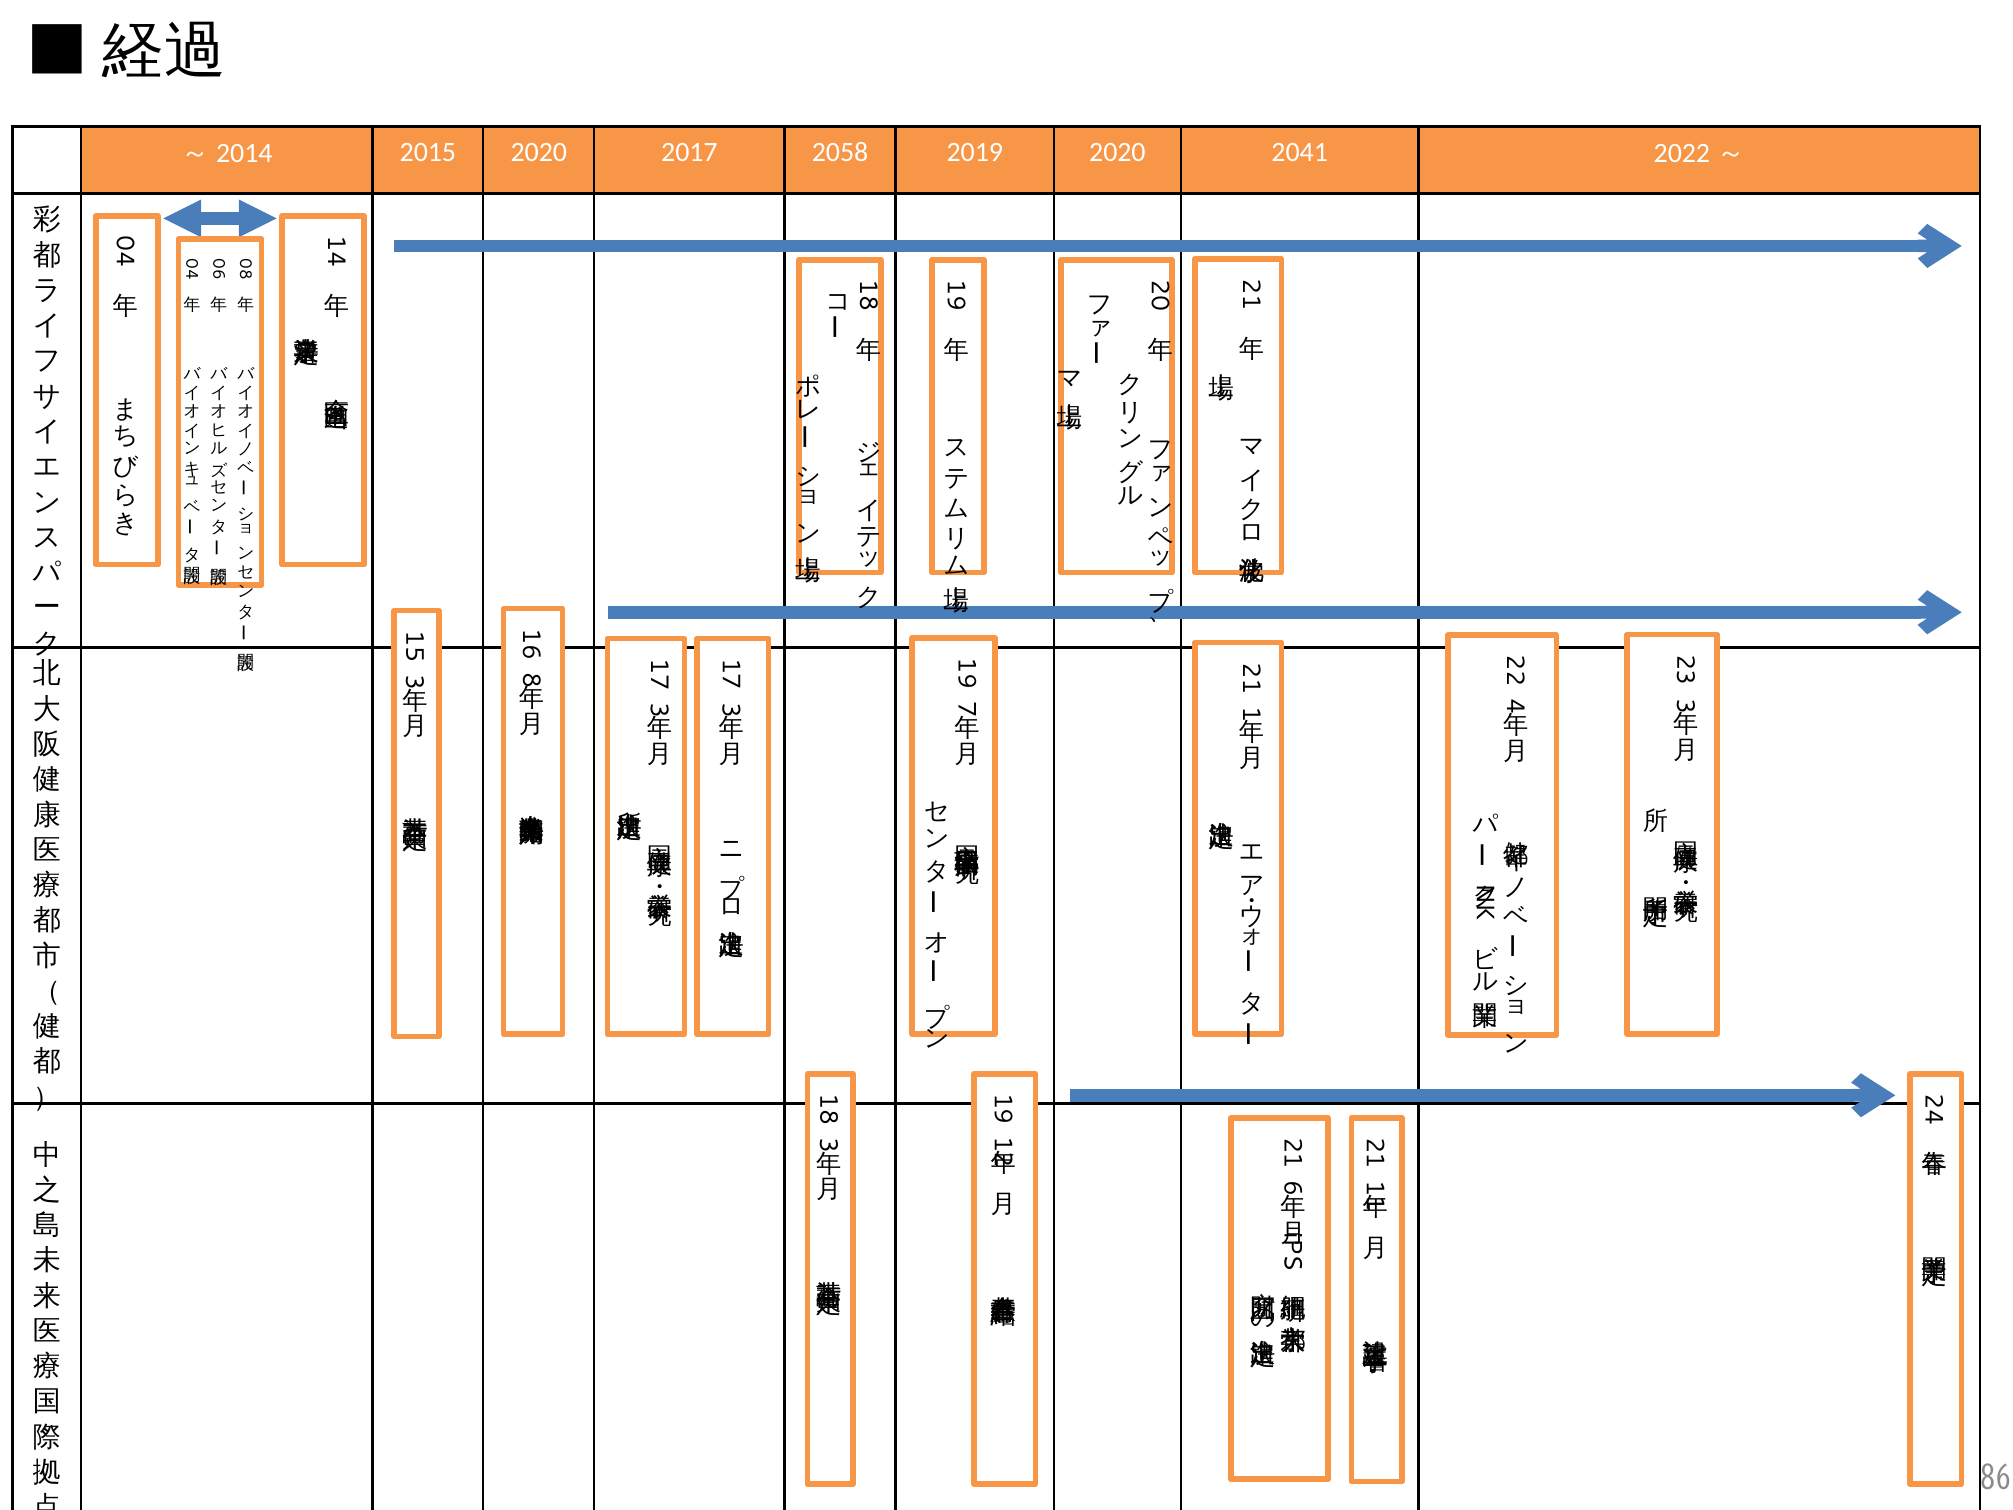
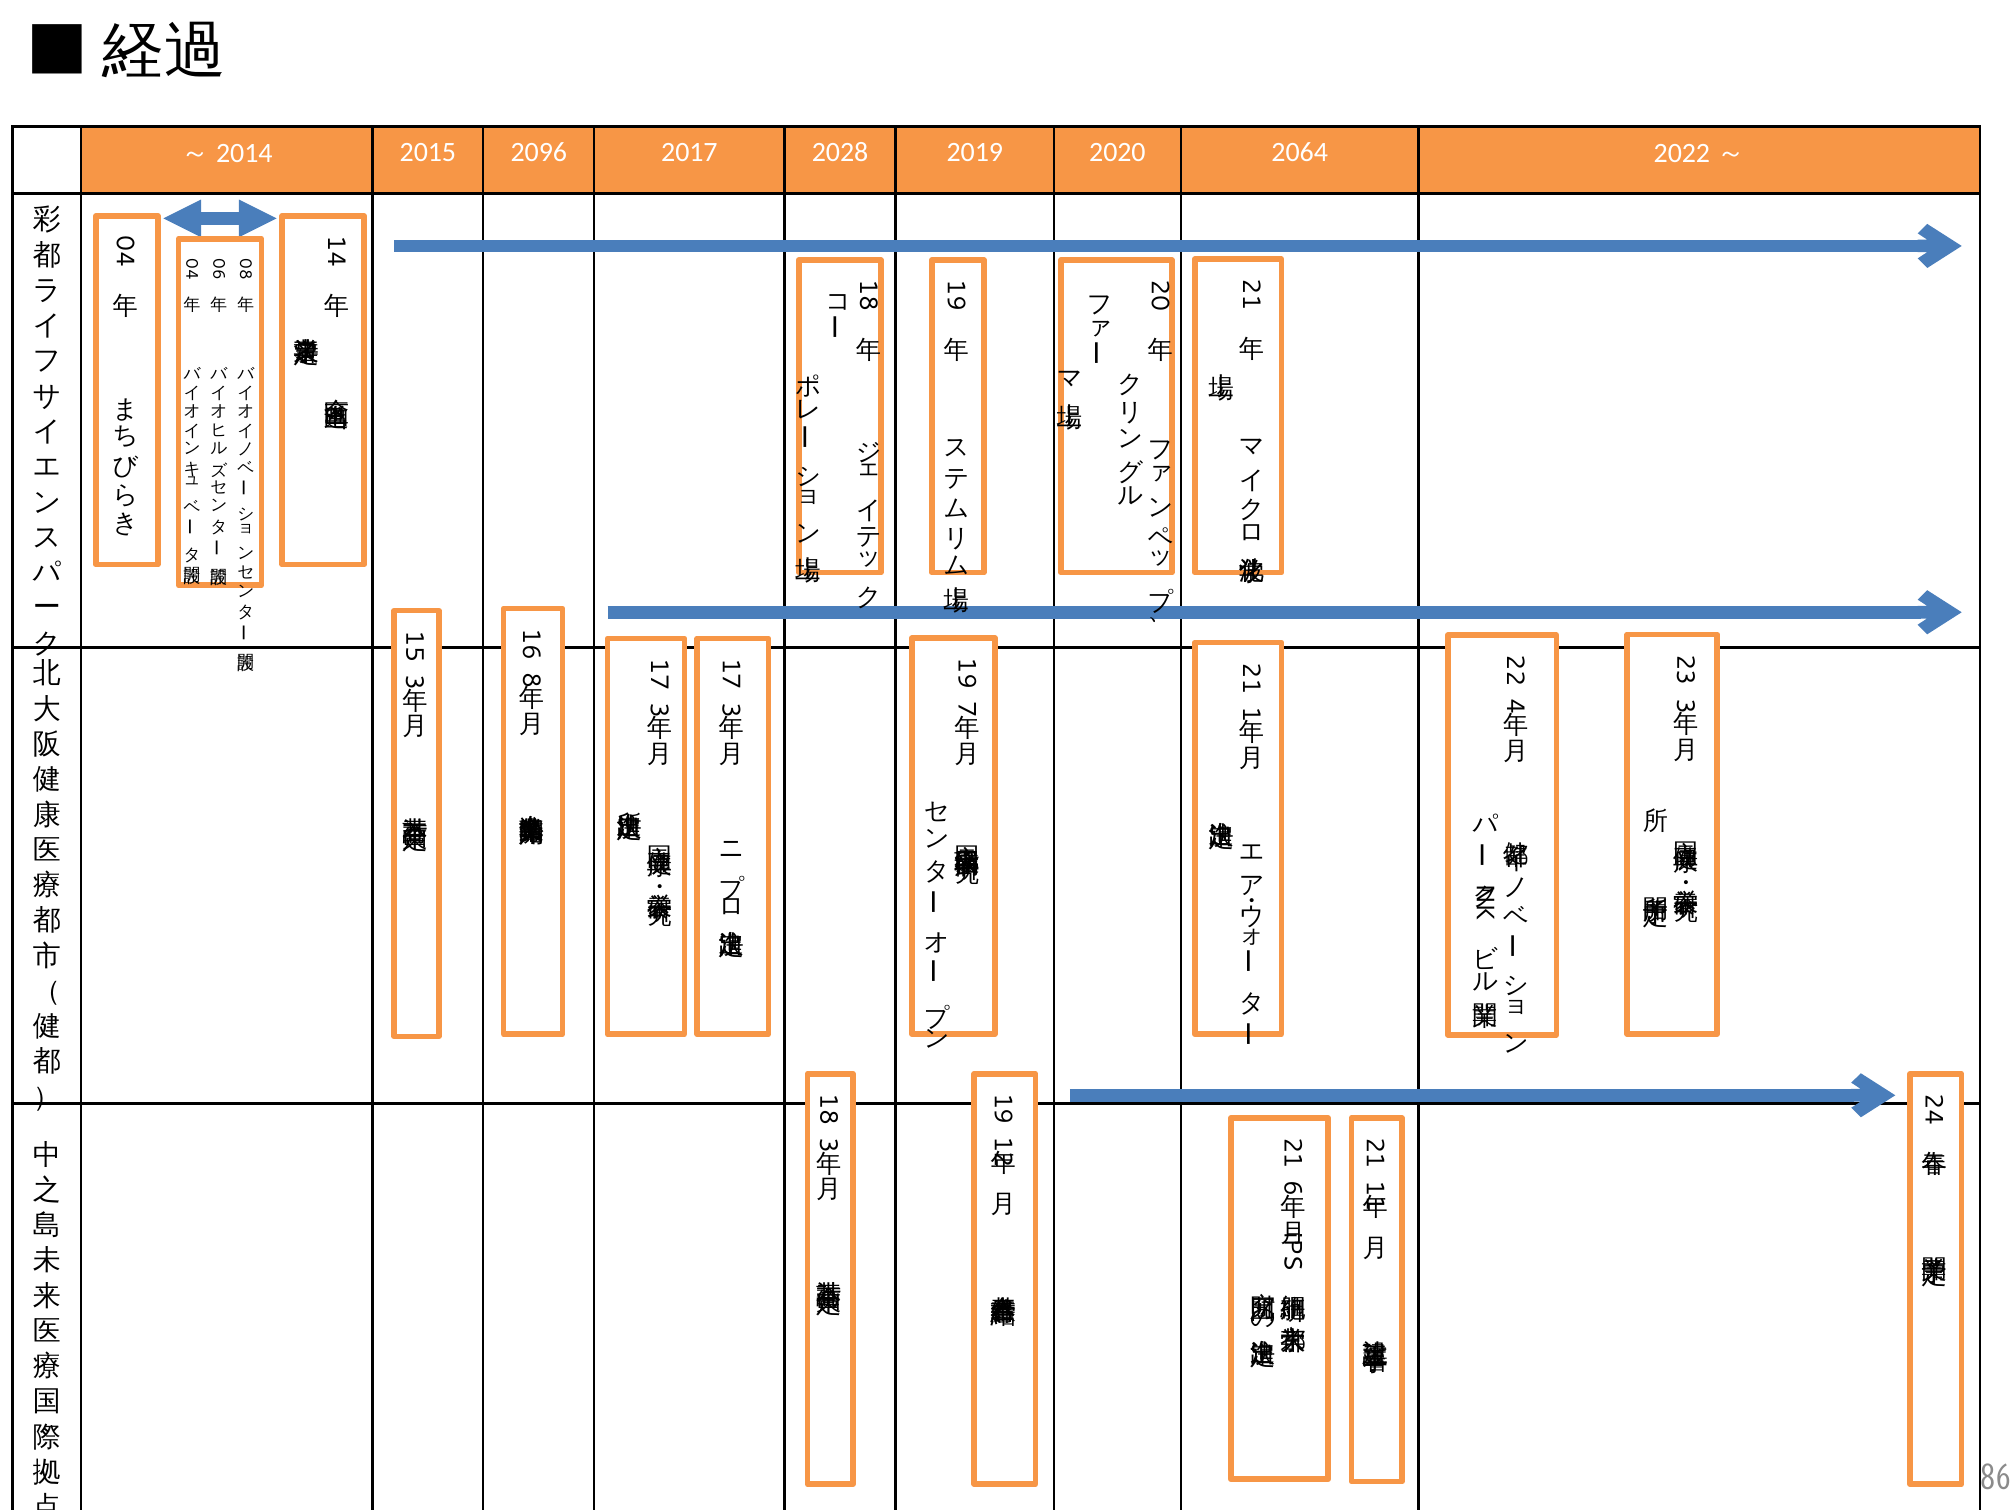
2015 2020: 2020 -> 2096 (539, 152)
2058: 2058 -> 2028 (840, 152)
2041: 2041 -> 2064 (1300, 152)
